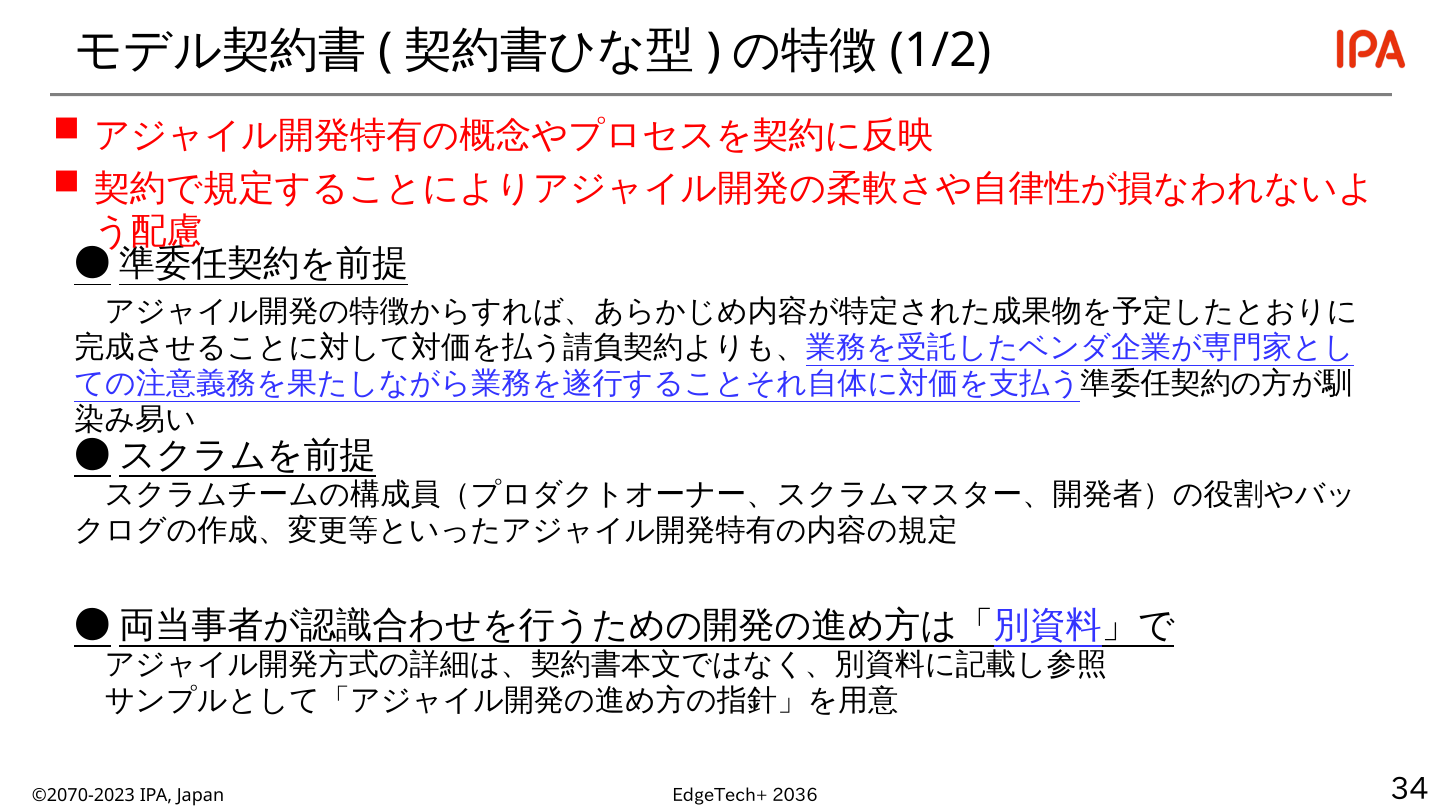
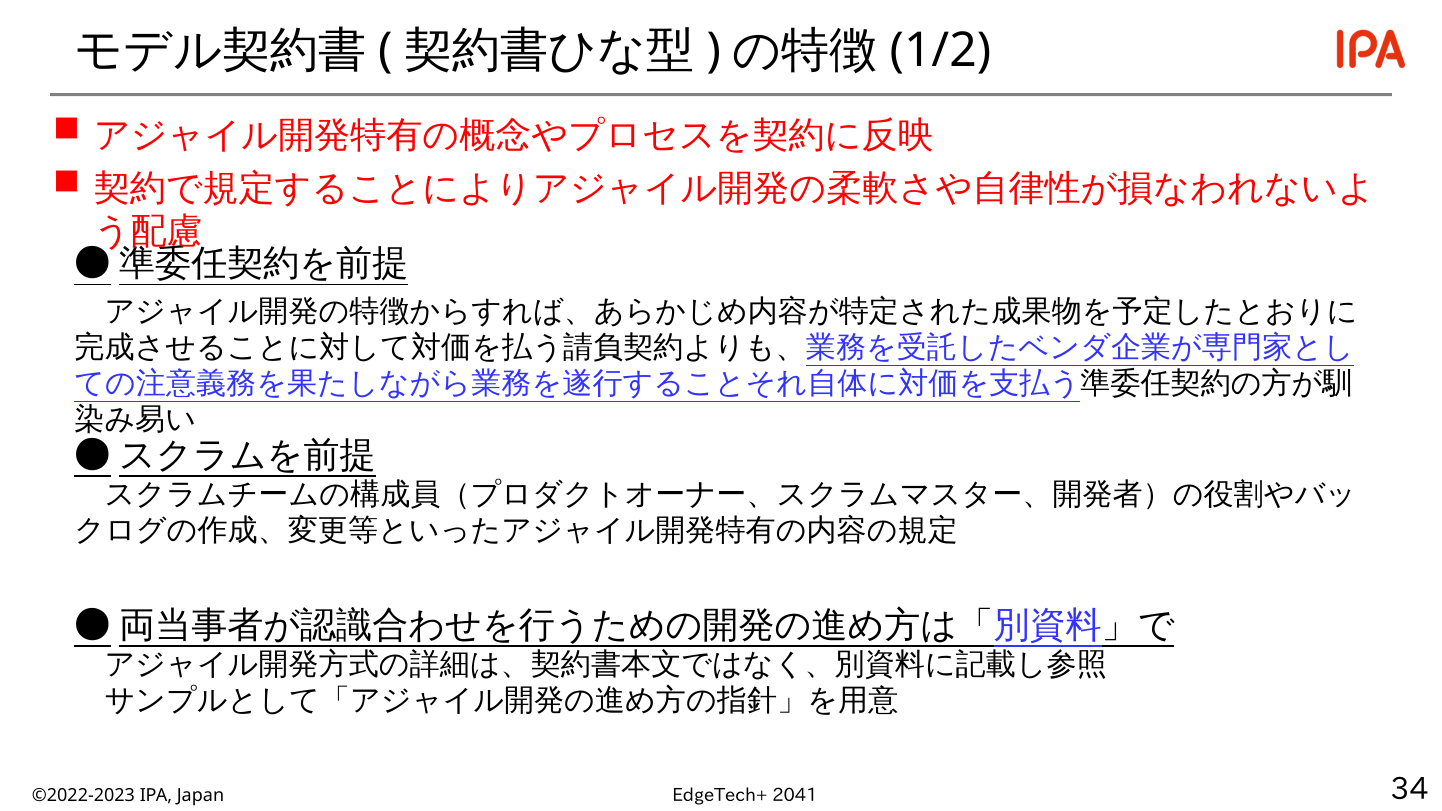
2036: 2036 -> 2041 (795, 795)
©2070-2023: ©2070-2023 -> ©2022-2023 (83, 795)
